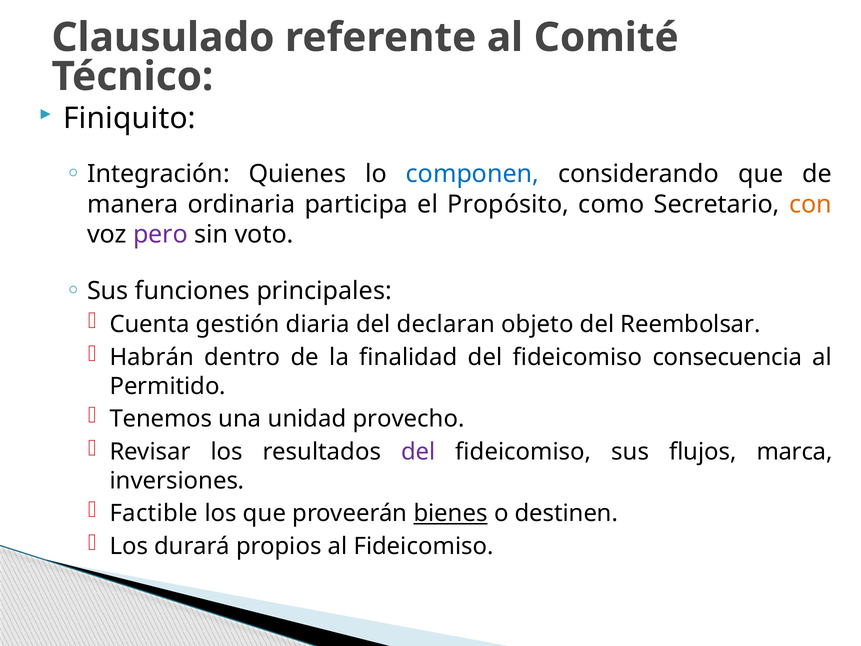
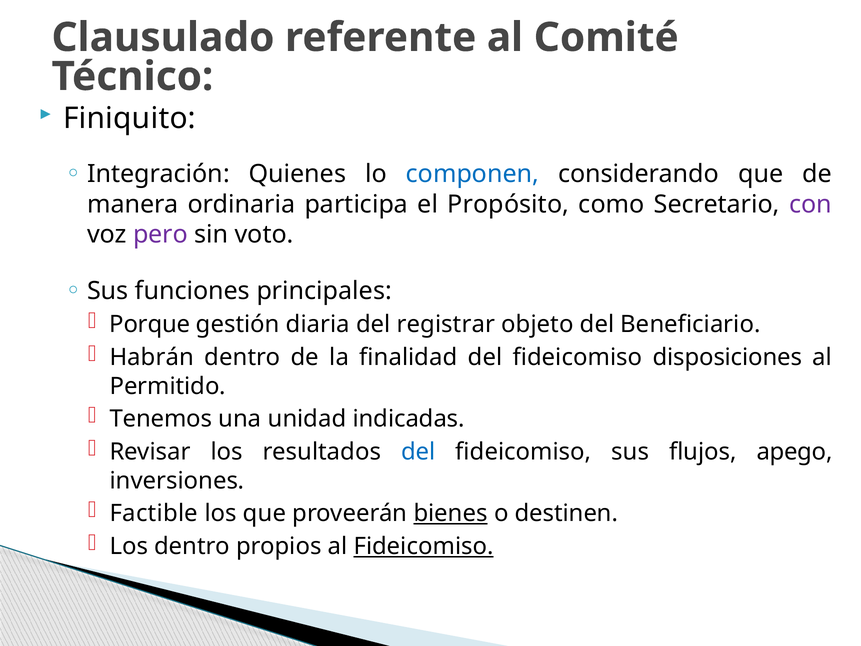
con colour: orange -> purple (810, 204)
Cuenta: Cuenta -> Porque (150, 324)
declaran: declaran -> registrar (446, 324)
Reembolsar: Reembolsar -> Beneficiario (690, 324)
consecuencia: consecuencia -> disposiciones (727, 357)
provecho: provecho -> indicadas (409, 419)
del colour: purple -> blue (418, 452)
marca: marca -> apego (795, 452)
Los durará: durará -> dentro (192, 546)
Fideicomiso underline: none -> present (424, 546)
